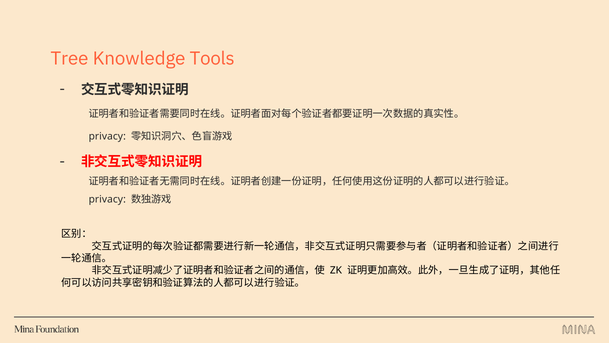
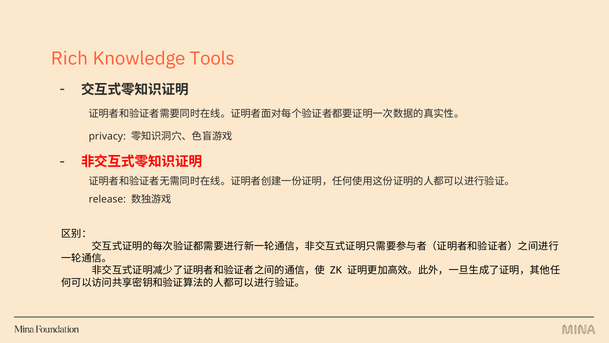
Tree: Tree -> Rich (69, 59)
privacy: privacy -> release (107, 199)
